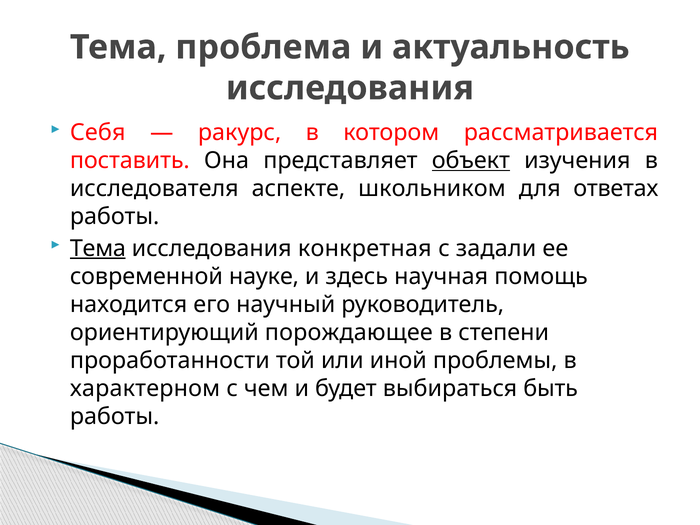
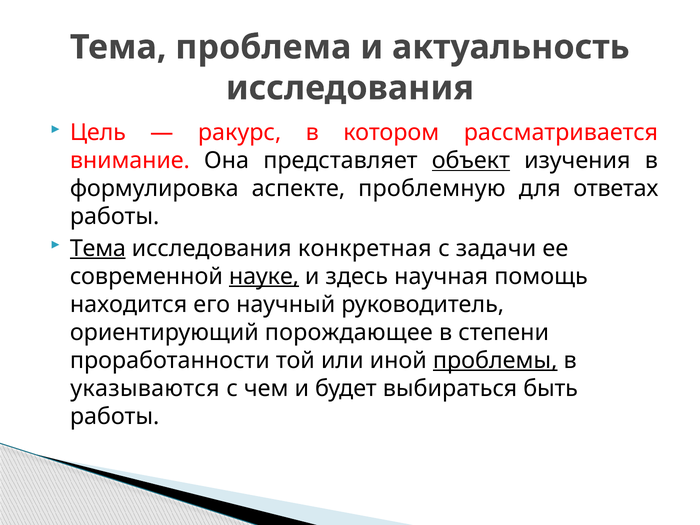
Себя: Себя -> Цель (98, 132)
поставить: поставить -> внимание (130, 160)
исследователя: исследователя -> формулировка (154, 188)
школьником: школьником -> проблемную (432, 188)
задали: задали -> задачи (496, 248)
науке underline: none -> present (264, 276)
проблемы underline: none -> present (495, 360)
характерном: характерном -> указываются (145, 388)
